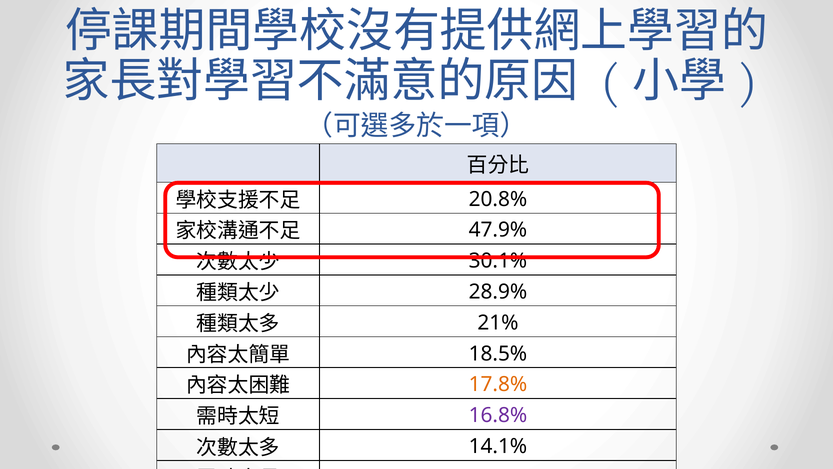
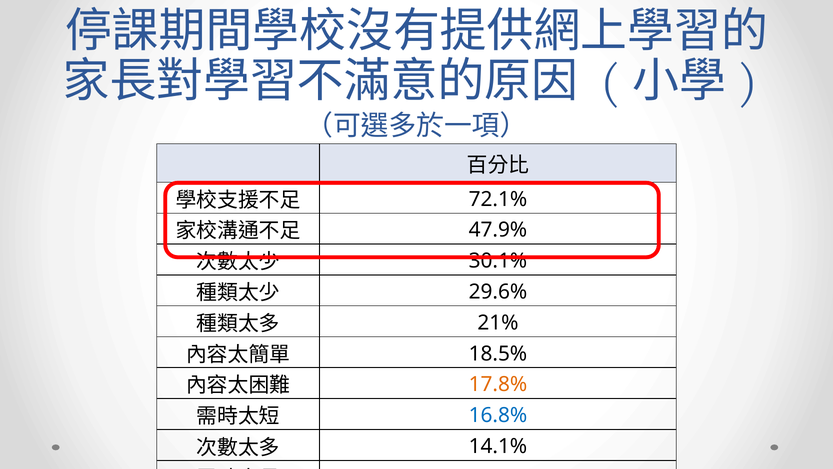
20.8%: 20.8% -> 72.1% (498, 199)
28.9%: 28.9% -> 29.6% (498, 292)
16.8% colour: purple -> blue (498, 415)
